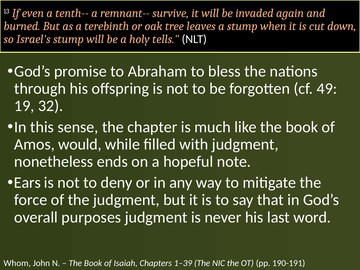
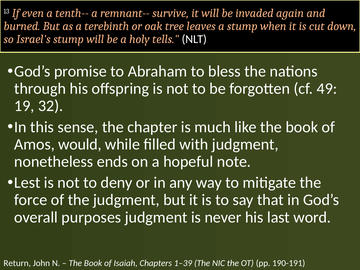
Ears: Ears -> Lest (27, 183)
Whom: Whom -> Return (17, 263)
